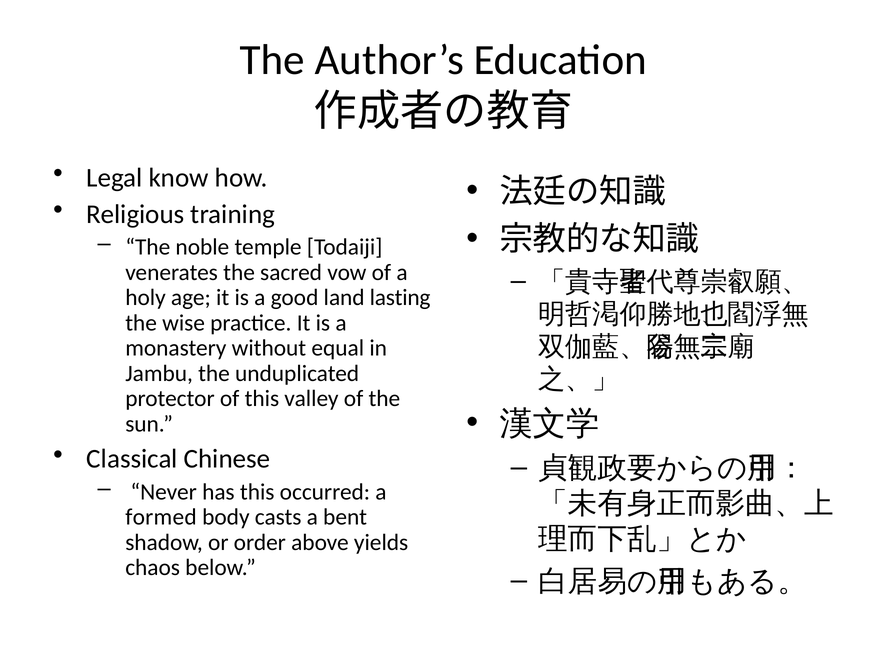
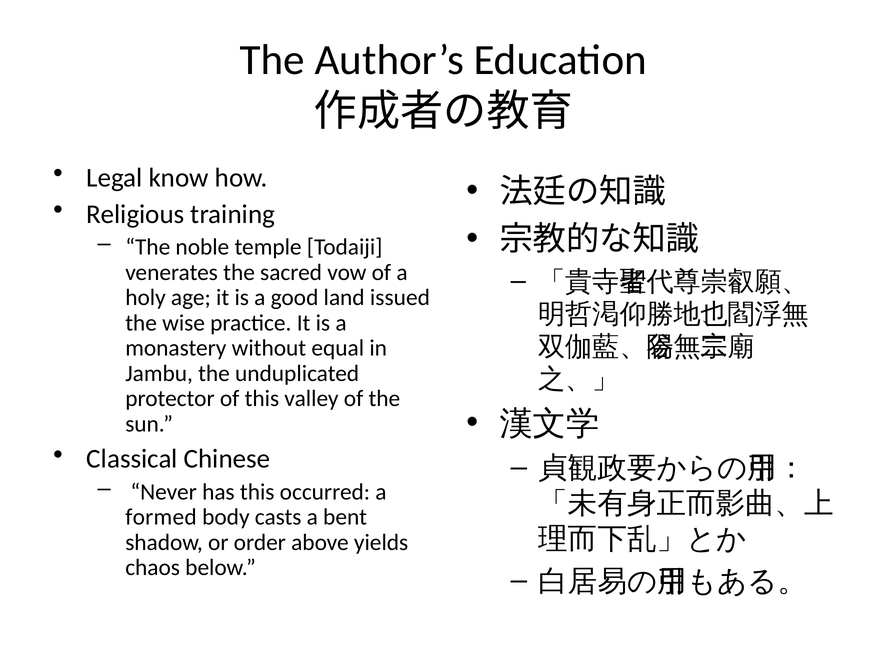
lasting: lasting -> issued (400, 298)
